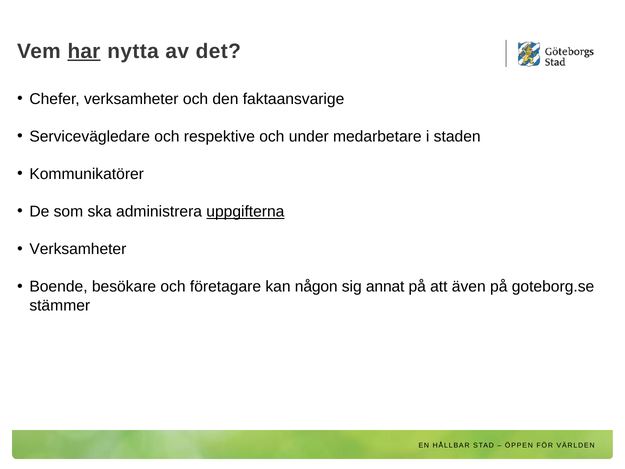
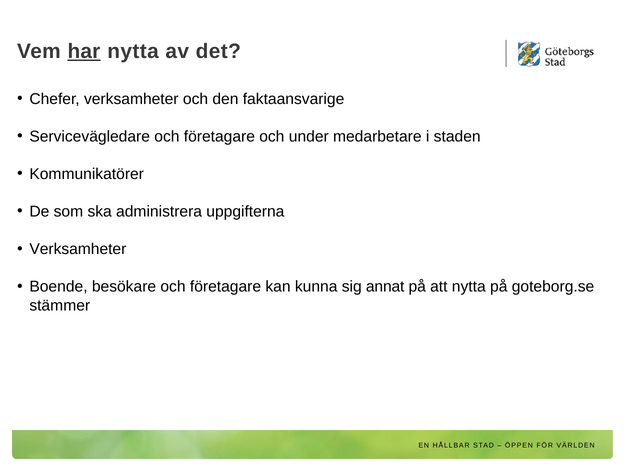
Servicevägledare och respektive: respektive -> företagare (219, 137)
uppgifterna underline: present -> none (245, 212)
någon: någon -> kunna (316, 287)
att även: även -> nytta (469, 287)
